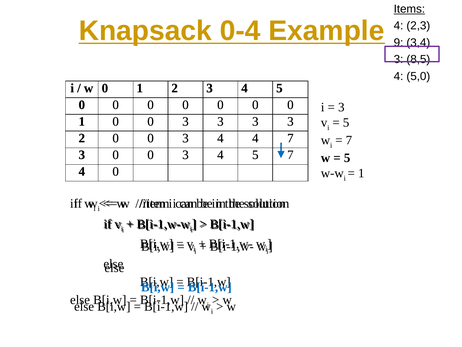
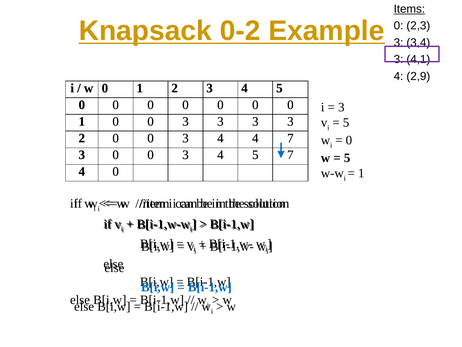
0-4: 0-4 -> 0-2 (240, 31)
4: 4 -> 0 (399, 26)
9: 9 -> 3 (399, 43)
8,5: 8,5 -> 4,1 (418, 59)
5,0: 5,0 -> 2,9 (418, 76)
7: 7 -> 0 (349, 140)
